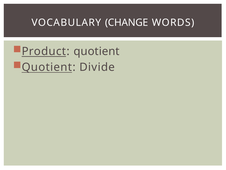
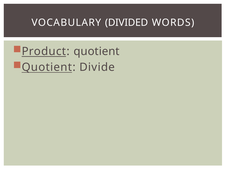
CHANGE: CHANGE -> DIVIDED (127, 23)
